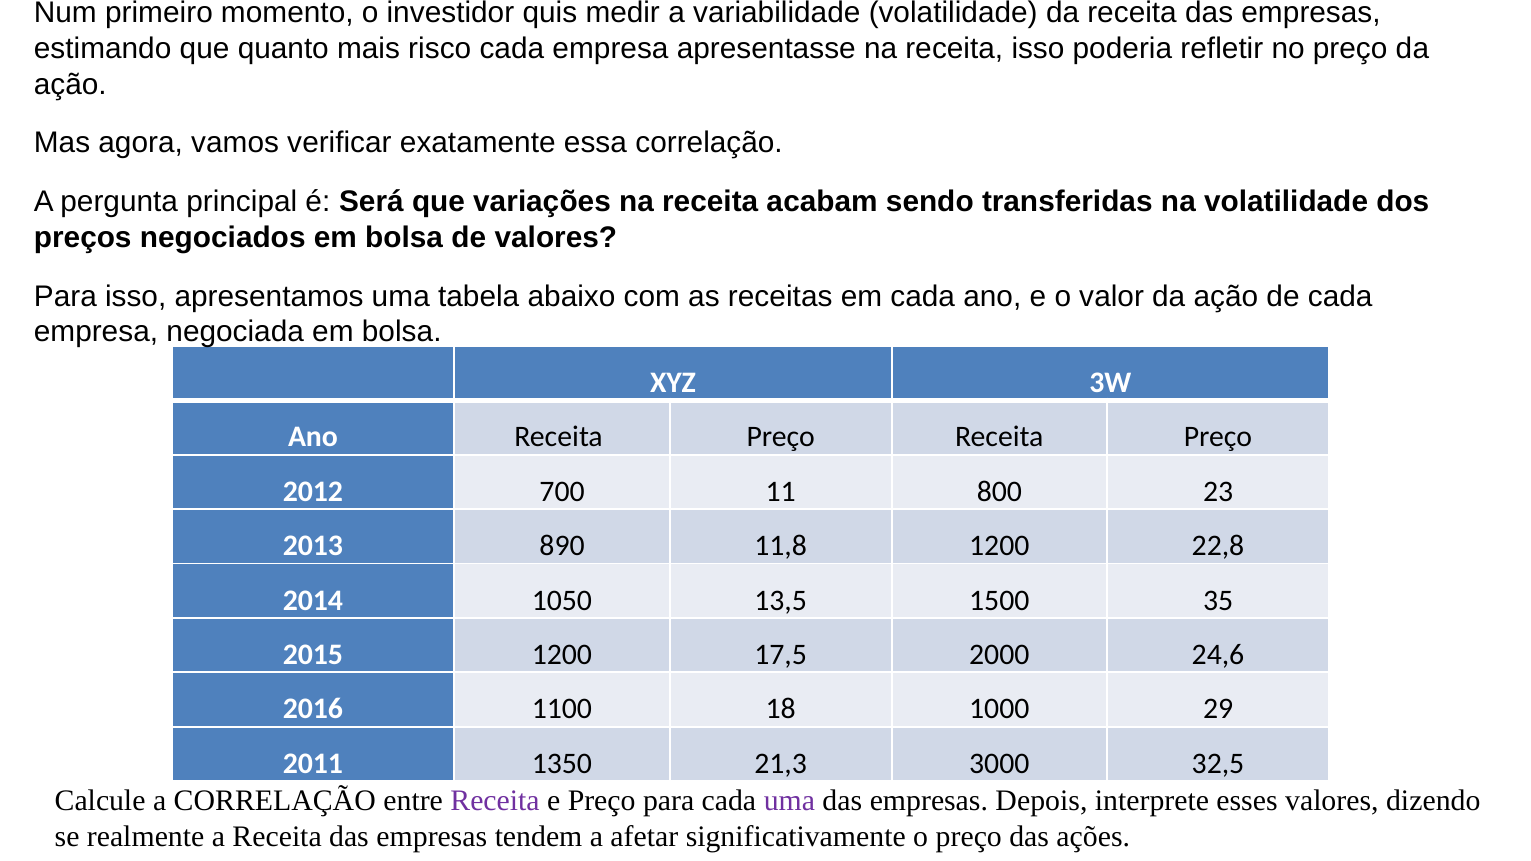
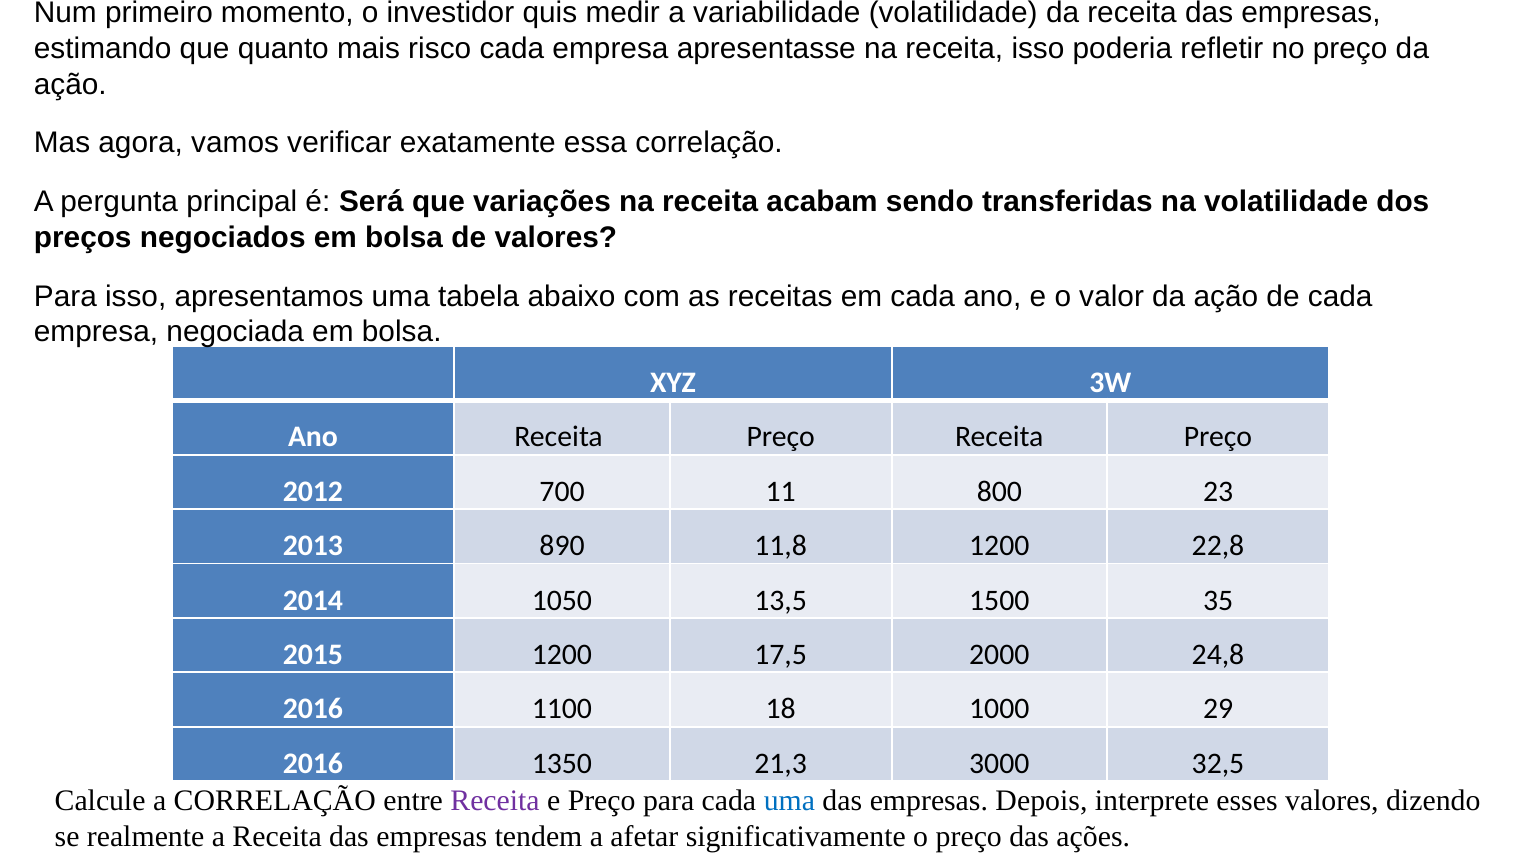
24,6: 24,6 -> 24,8 (1218, 655)
2011: 2011 -> 2016 (313, 763)
uma colour: purple -> blue (789, 801)
